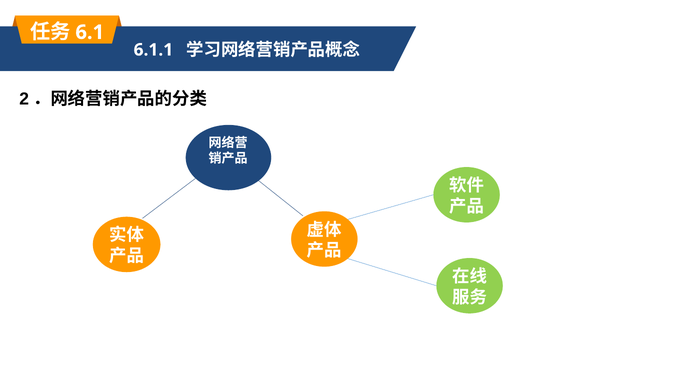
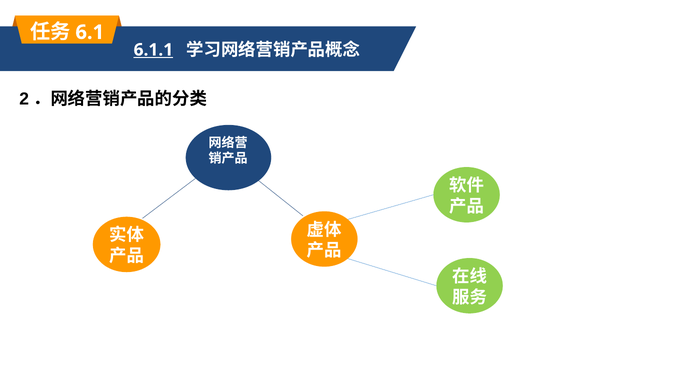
6.1.1 underline: none -> present (153, 50)
